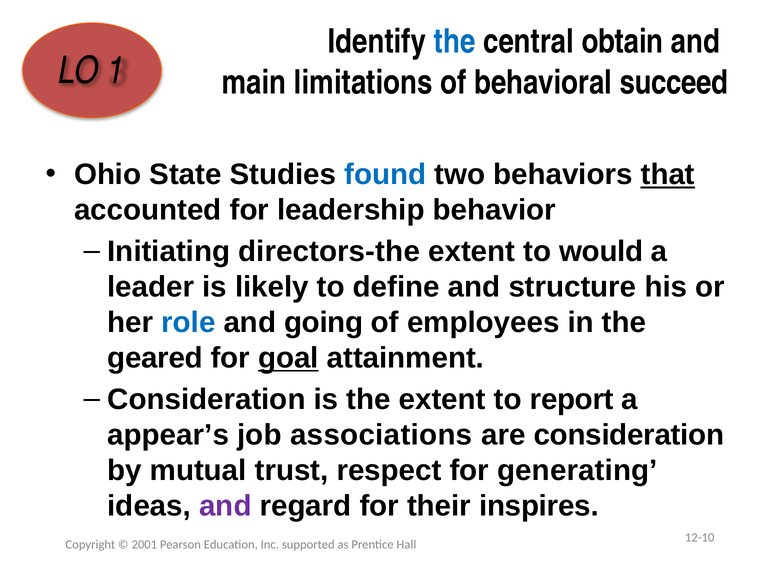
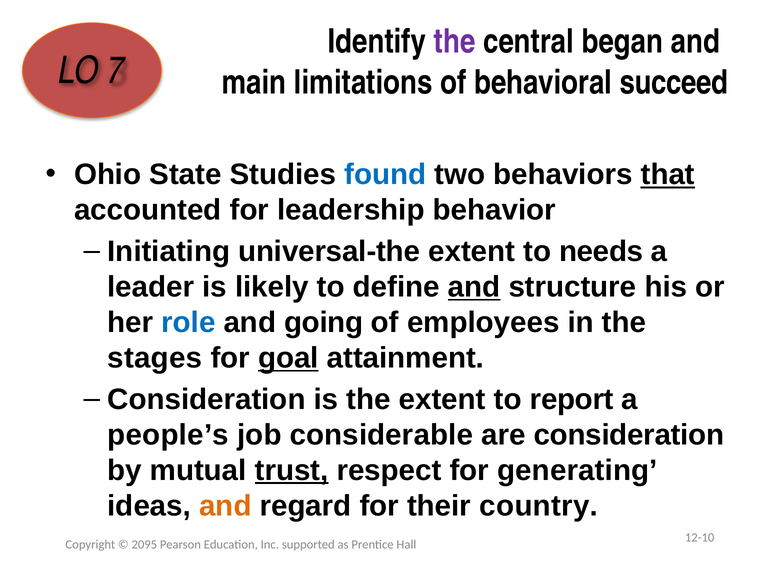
the colour: blue -> purple (455, 42)
obtain: obtain -> began (622, 42)
1: 1 -> 7 (116, 71)
directors-the: directors-the -> universal-the (329, 252)
would: would -> needs (601, 252)
and underline: none -> present (474, 287)
geared: geared -> stages (155, 358)
appear’s: appear’s -> people’s (168, 435)
associations: associations -> considerable (381, 435)
trust underline: none -> present (292, 470)
and colour: purple -> orange (225, 506)
inspires: inspires -> country (539, 506)
2001: 2001 -> 2095 (144, 544)
